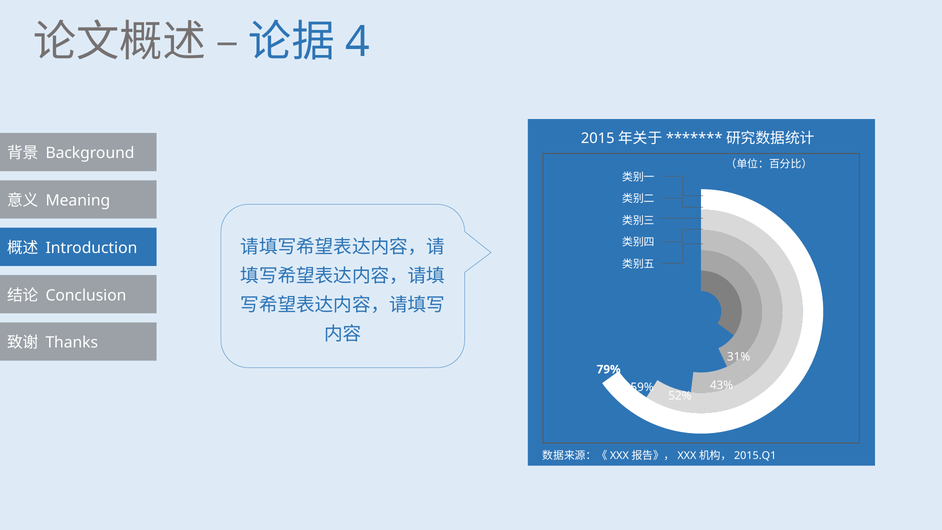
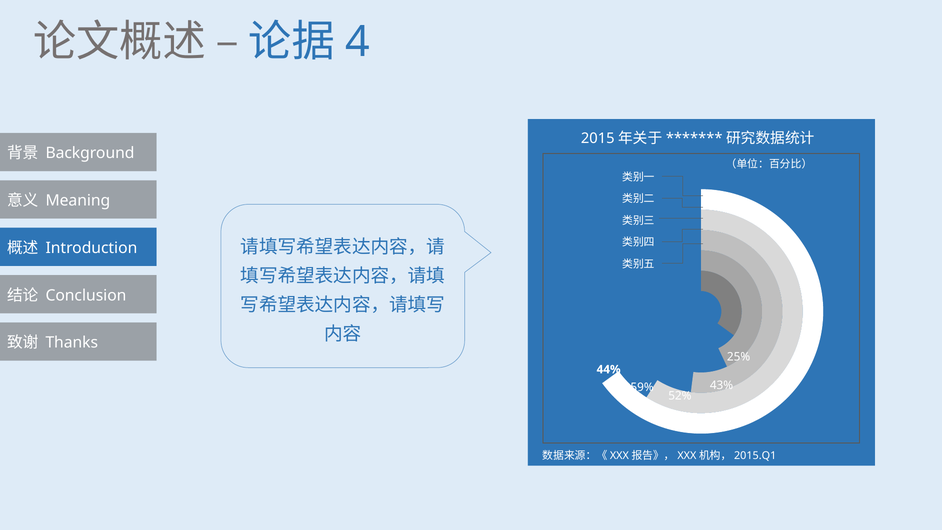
31%: 31% -> 25% (739, 357)
79%: 79% -> 44% (609, 369)
